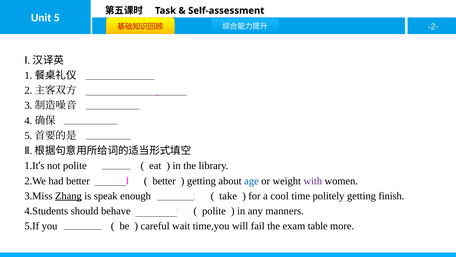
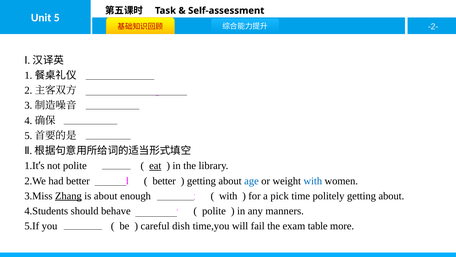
eat underline: none -> present (155, 165)
with colour: purple -> blue (313, 181)
is speak: speak -> about (106, 196)
take: take -> with (228, 196)
cool: cool -> pick (280, 196)
finish: finish -> about (391, 196)
careful wait: wait -> dish (181, 226)
